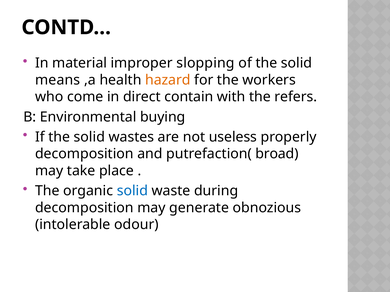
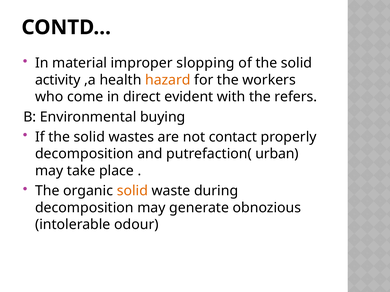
means: means -> activity (58, 80)
contain: contain -> evident (189, 97)
useless: useless -> contact (233, 137)
broad: broad -> urban (277, 154)
solid colour: blue -> orange (132, 191)
